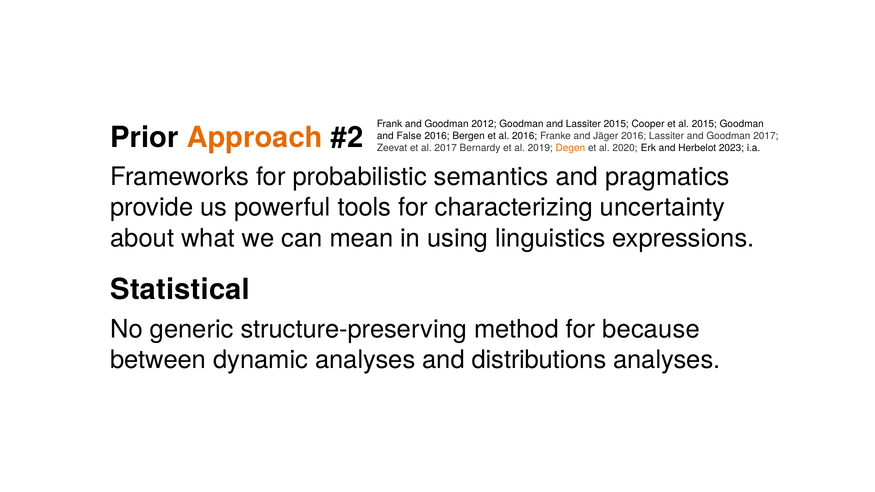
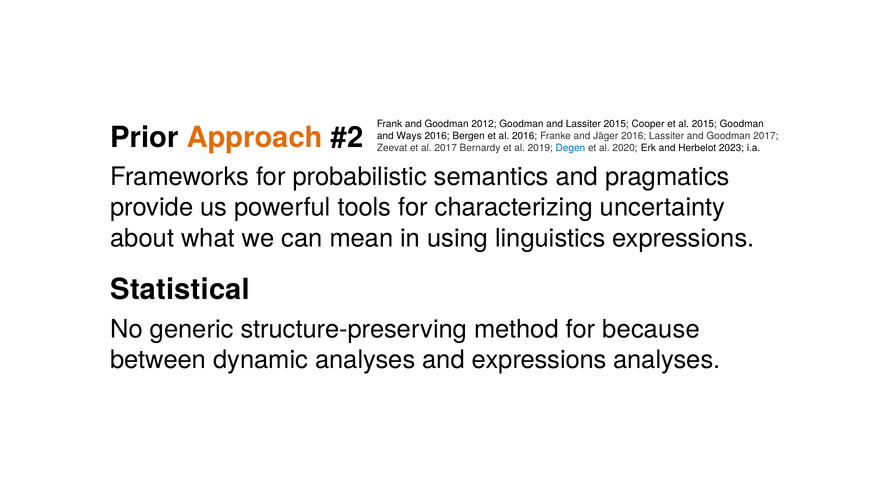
False: False -> Ways (409, 136)
Degen colour: orange -> blue (570, 148)
and distributions: distributions -> expressions (539, 360)
